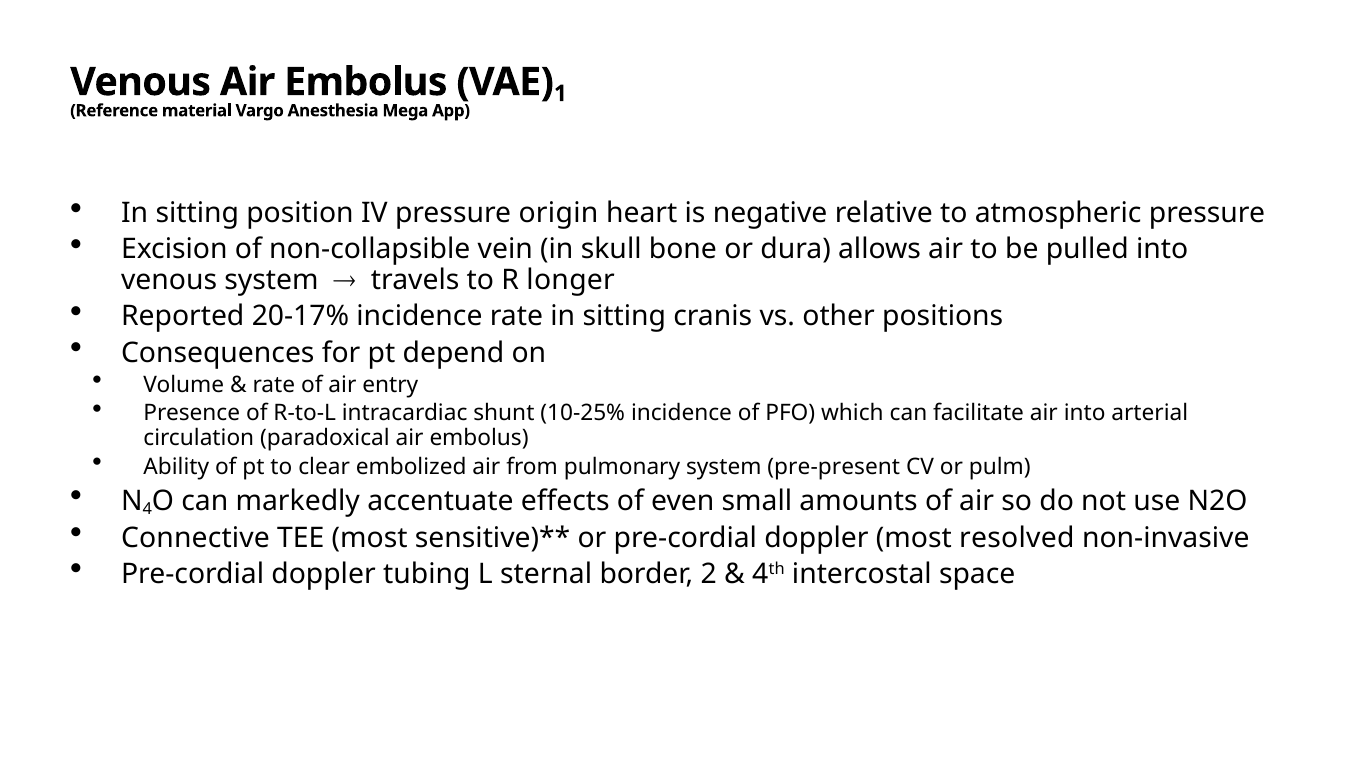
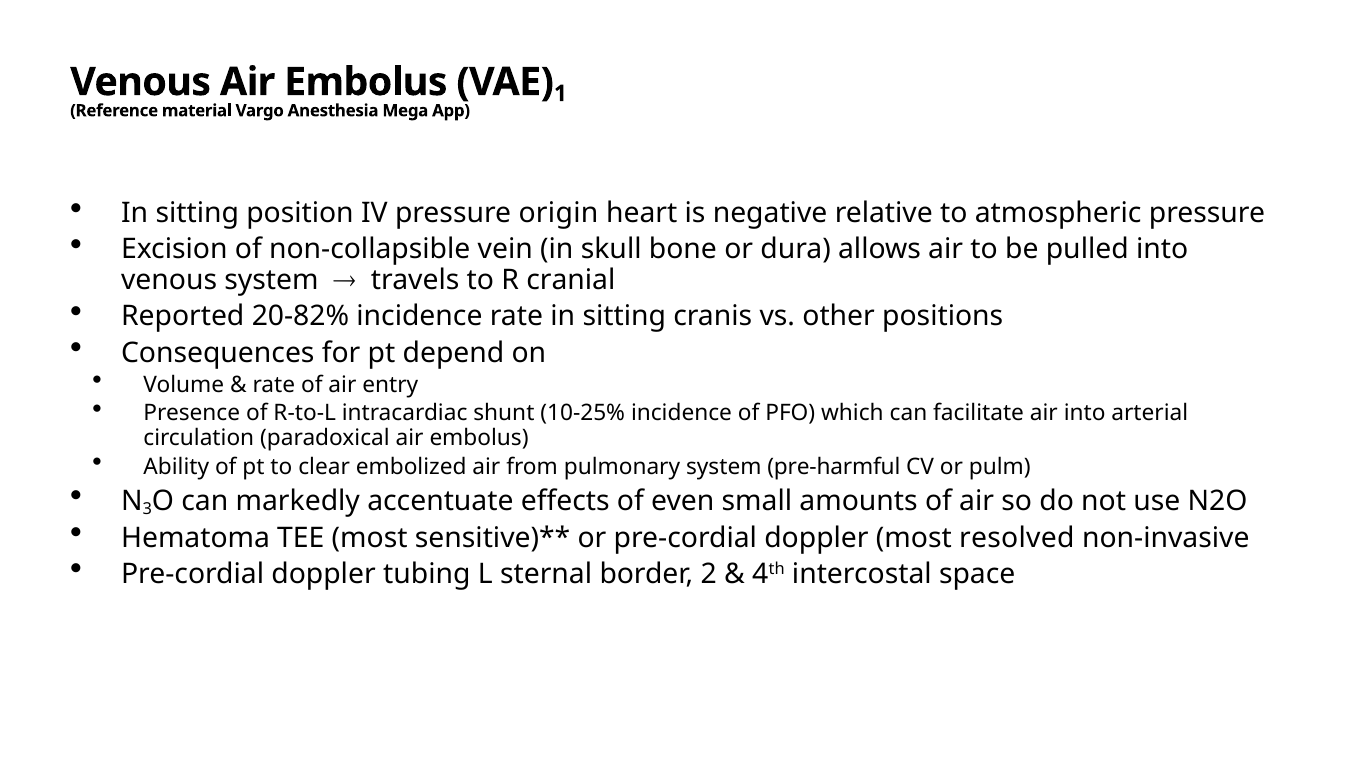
longer: longer -> cranial (571, 280)
20-17%: 20-17% -> 20-82% (300, 316)
pre-present: pre-present -> pre-harmful (834, 467)
4: 4 -> 3 (147, 509)
Connective: Connective -> Hematoma (196, 538)
